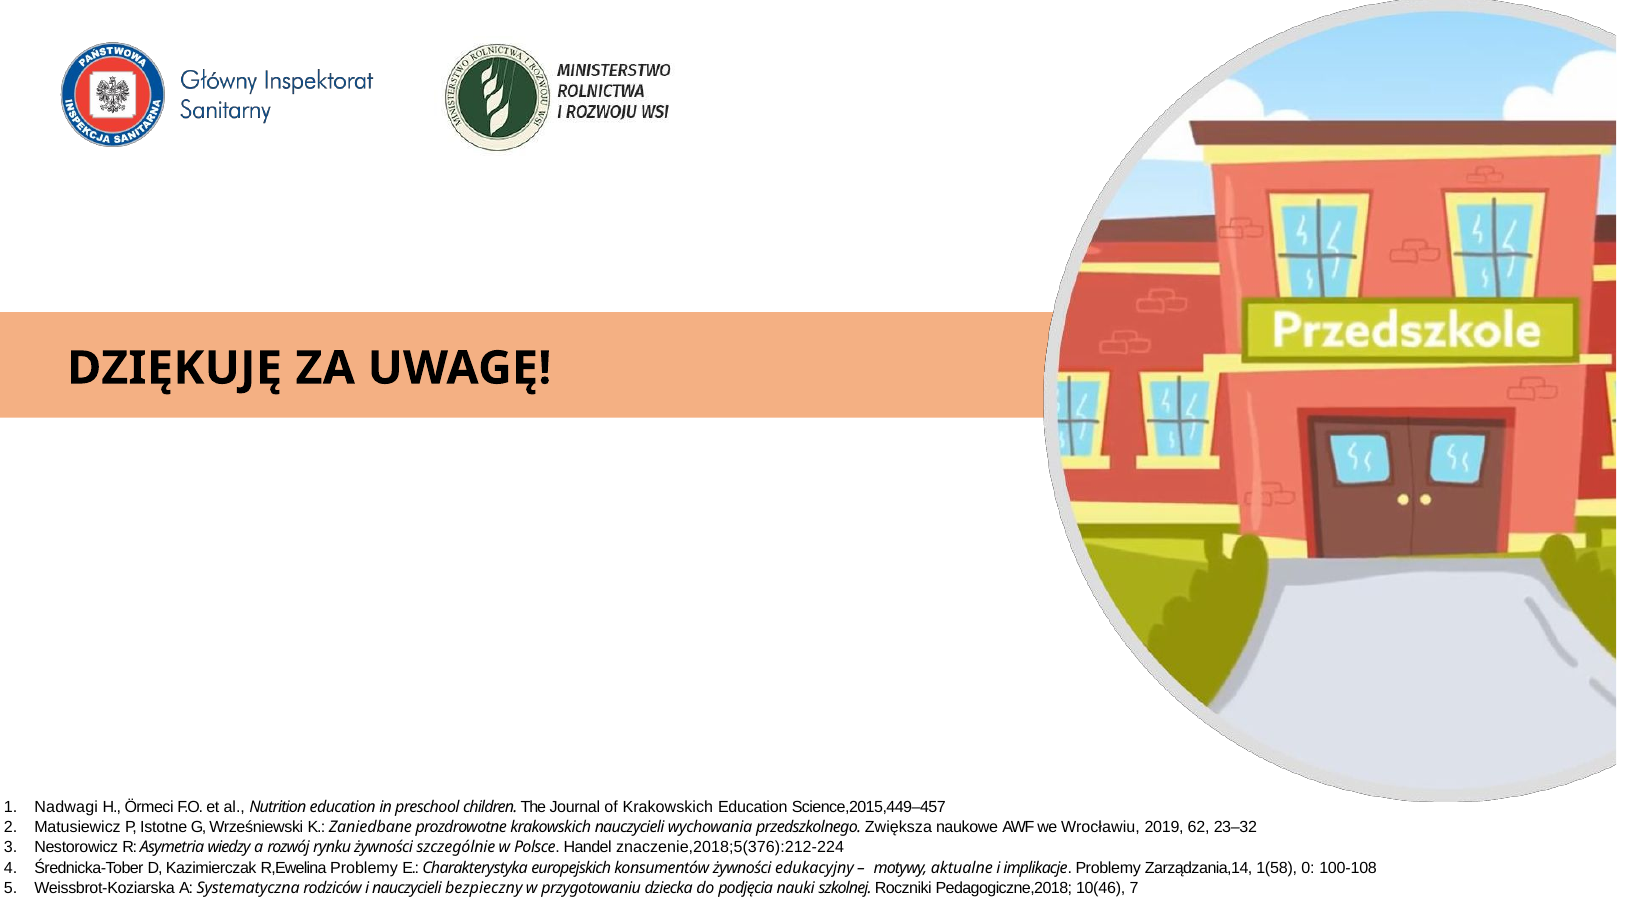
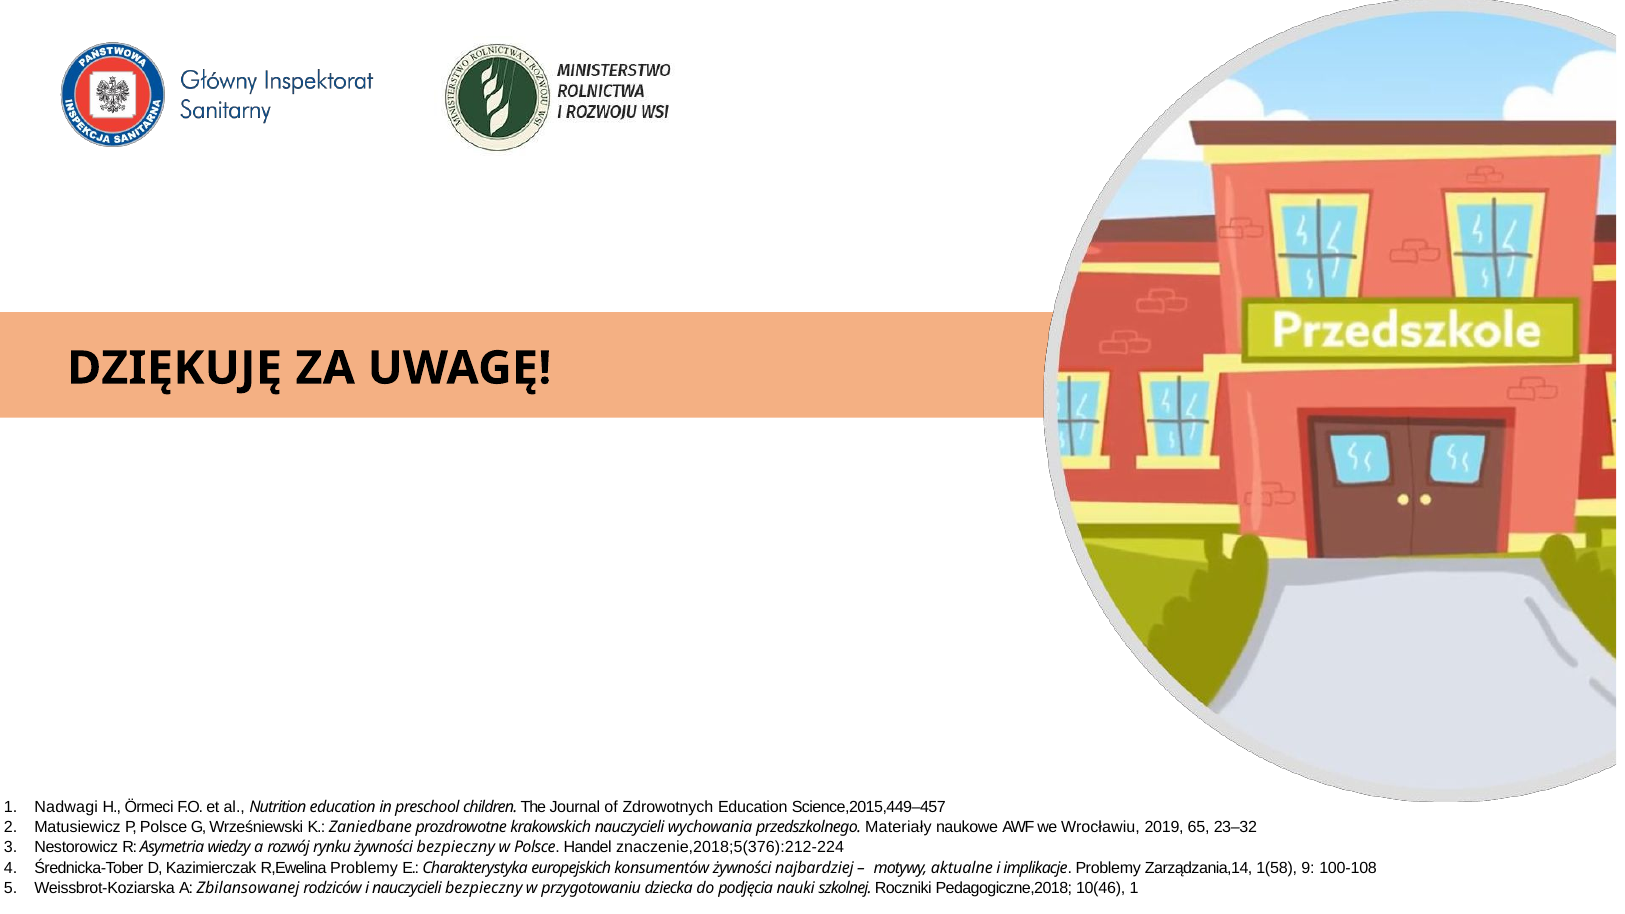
of Krakowskich: Krakowskich -> Zdrowotnych (668, 807)
P Istotne: Istotne -> Polsce (164, 827)
Zwiększa: Zwiększa -> Materiały (898, 827)
62: 62 -> 65 (1199, 827)
żywności szczególnie: szczególnie -> bezpieczny (456, 848)
edukacyjny: edukacyjny -> najbardziej (815, 868)
0: 0 -> 9 (1308, 868)
Systematyczna: Systematyczna -> Zbilansowanej (248, 888)
10(46 7: 7 -> 1 (1134, 888)
